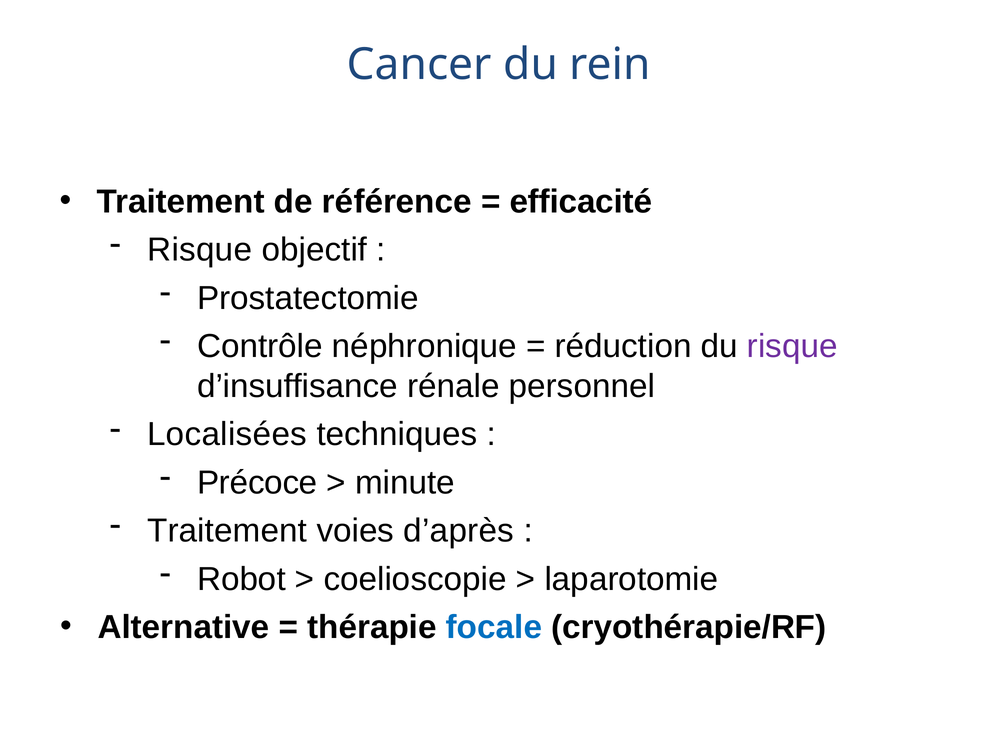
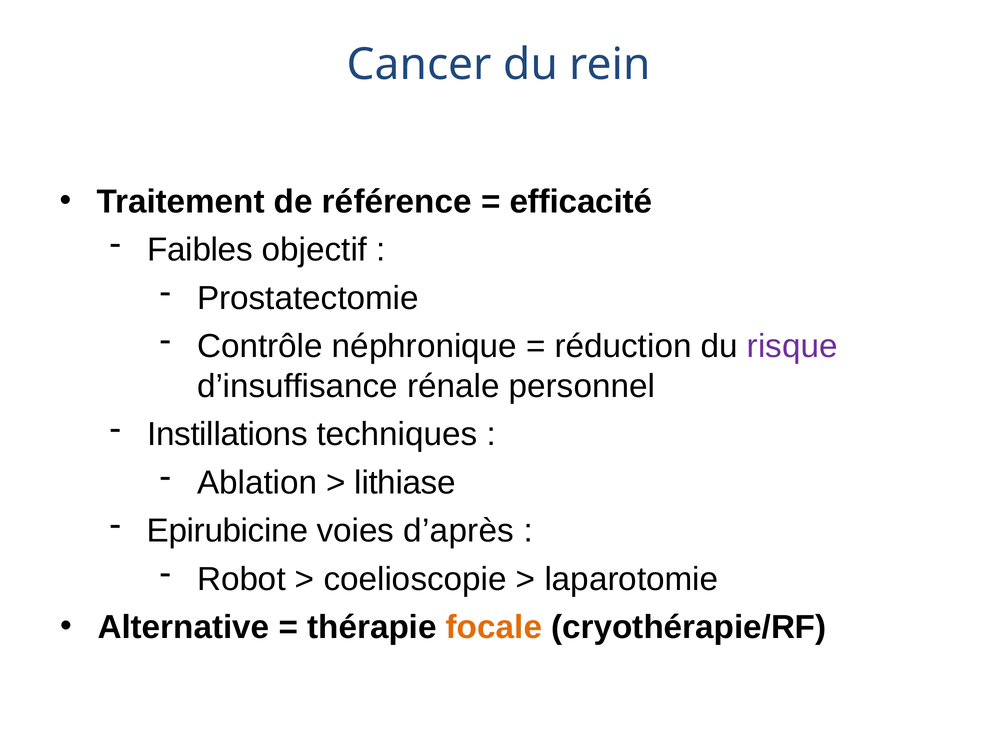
Risque: Risque -> Faibles (200, 250)
Localisées: Localisées -> Instillations (227, 435)
Précoce: Précoce -> Ablation (257, 483)
minute: minute -> lithiase (405, 483)
Traitement: Traitement -> Epirubicine (227, 531)
focale colour: blue -> orange (494, 628)
